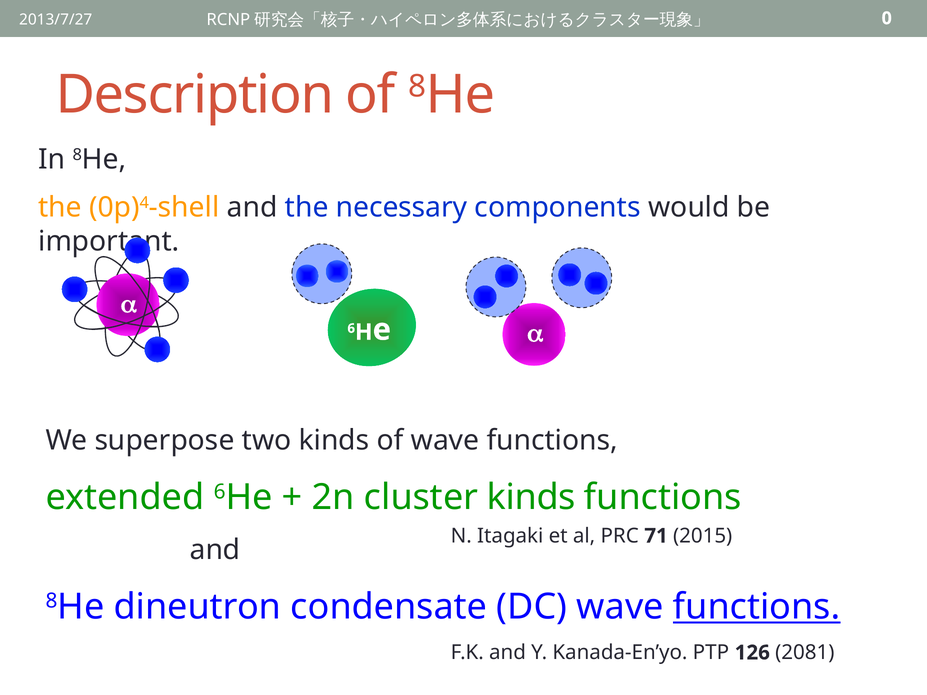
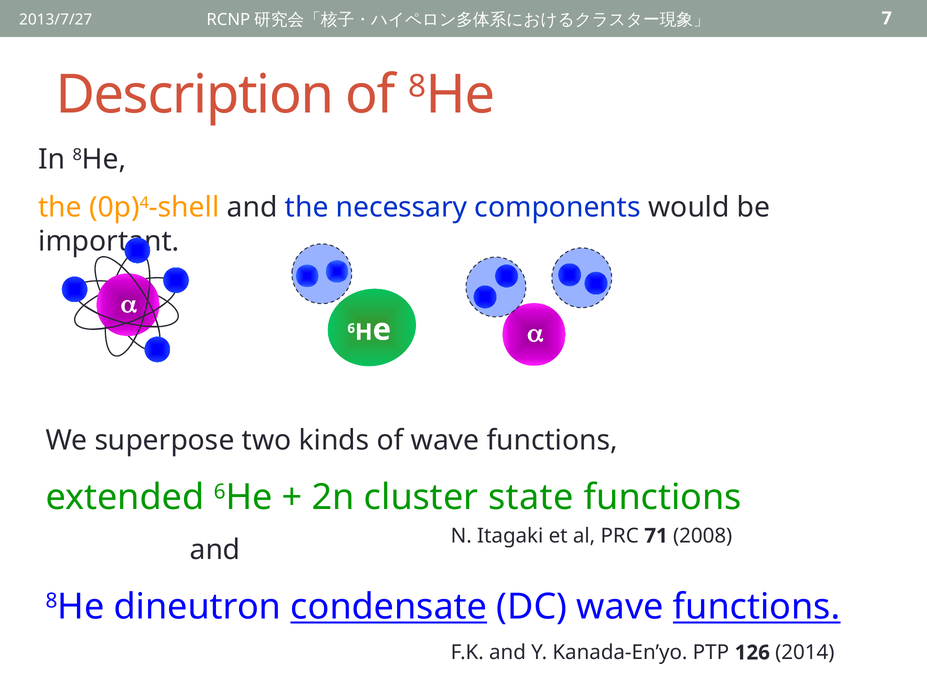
0: 0 -> 7 (887, 18)
cluster kinds: kinds -> state (531, 498)
2015: 2015 -> 2008 (703, 536)
condensate underline: none -> present (389, 607)
2081: 2081 -> 2014 (805, 653)
